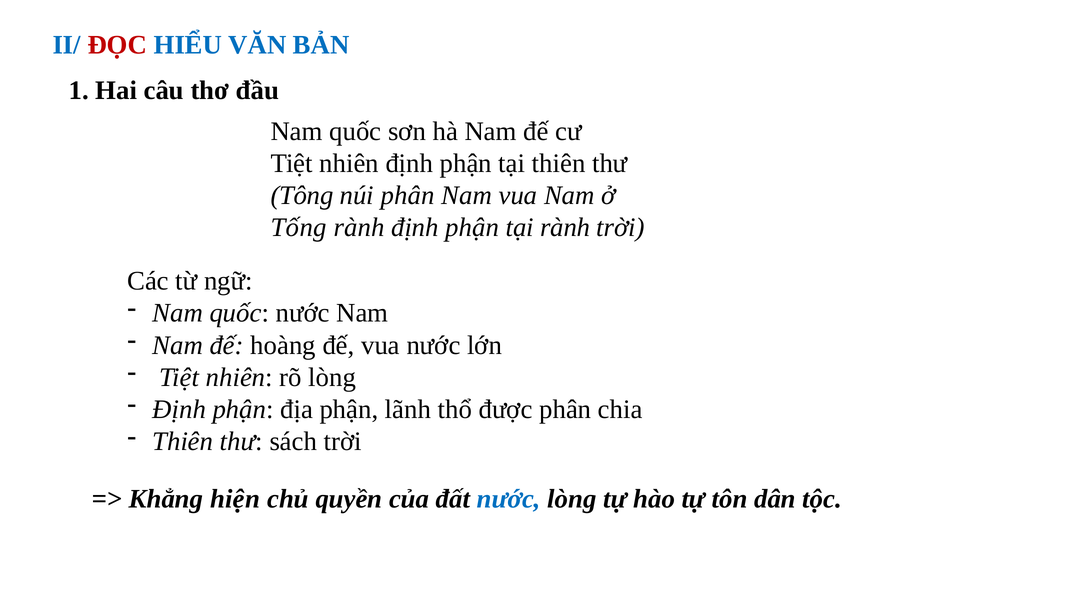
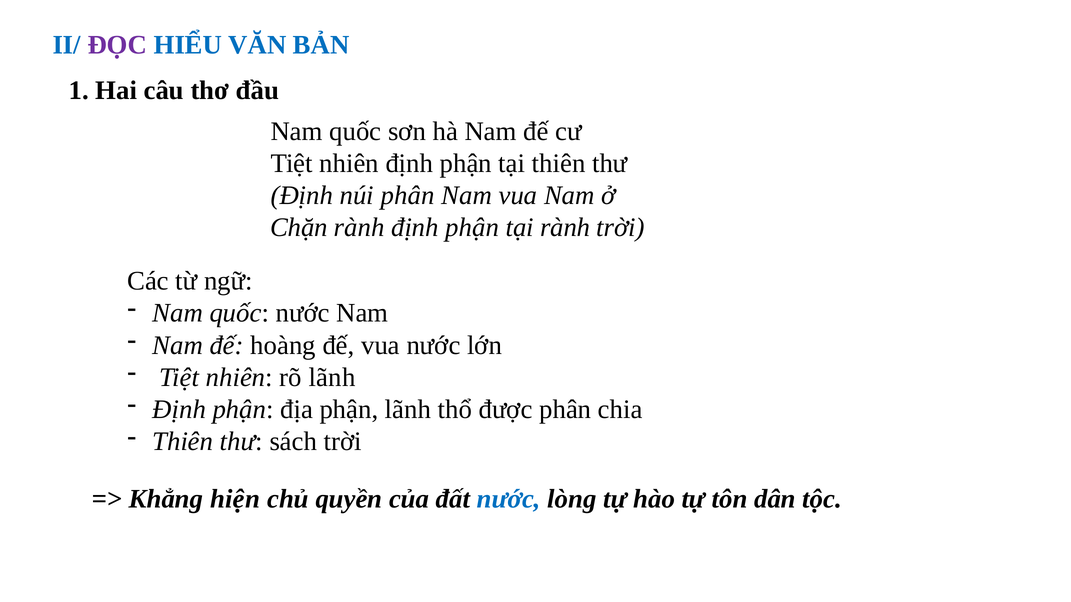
ĐỌC colour: red -> purple (117, 45)
Tông: Tông -> Định (302, 196)
Tống: Tống -> Chặn (299, 228)
rõ lòng: lòng -> lãnh (332, 378)
